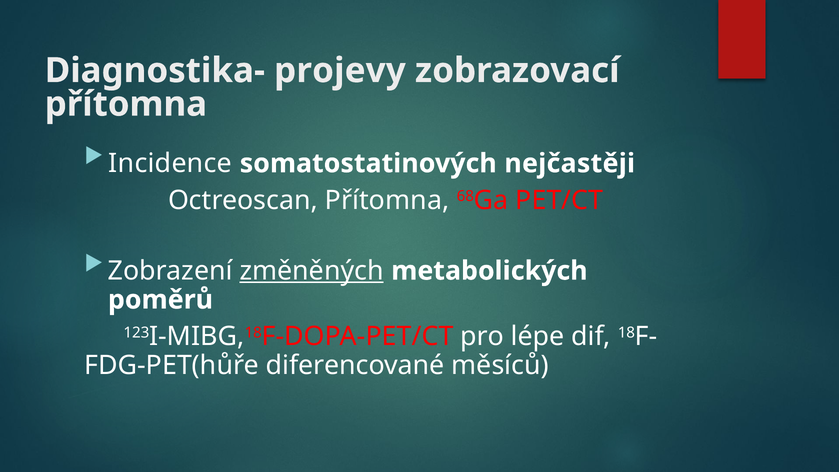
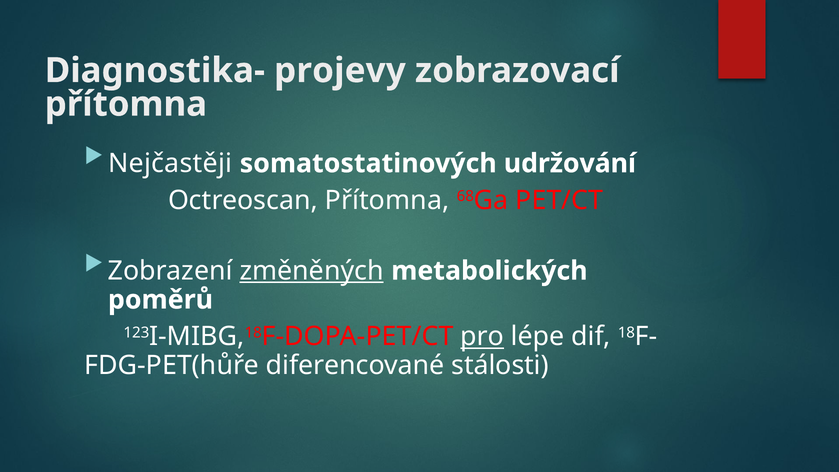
Incidence: Incidence -> Nejčastěji (170, 163)
nejčastěji: nejčastěji -> udržování (570, 163)
pro underline: none -> present (482, 337)
měsíců: měsíců -> stálosti (500, 365)
